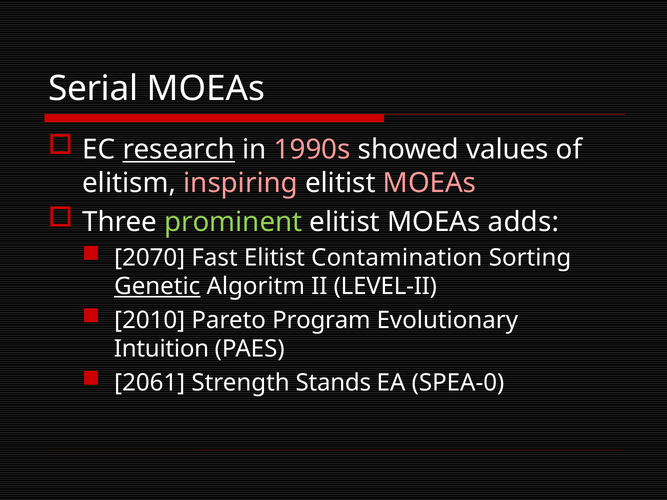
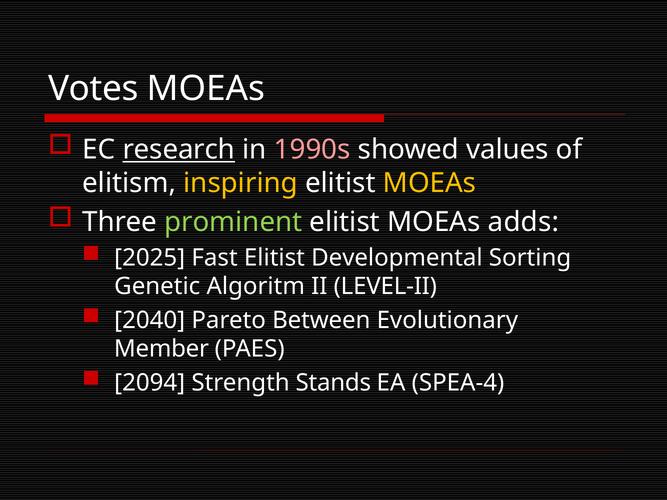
Serial: Serial -> Votes (93, 89)
inspiring colour: pink -> yellow (241, 183)
MOEAs colour: pink -> yellow (430, 183)
2070: 2070 -> 2025 (150, 258)
Contamination: Contamination -> Developmental (397, 258)
Genetic underline: present -> none (157, 287)
2010: 2010 -> 2040 (150, 320)
Program: Program -> Between (321, 320)
Intuition: Intuition -> Member (161, 349)
2061: 2061 -> 2094 (150, 383)
SPEA-0: SPEA-0 -> SPEA-4 (458, 383)
